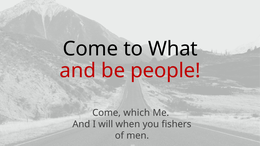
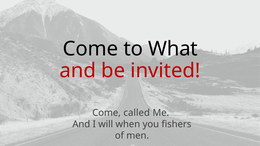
people: people -> invited (165, 71)
which: which -> called (137, 113)
